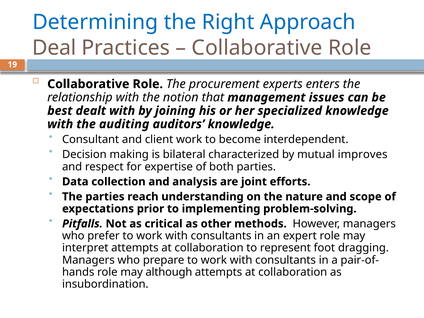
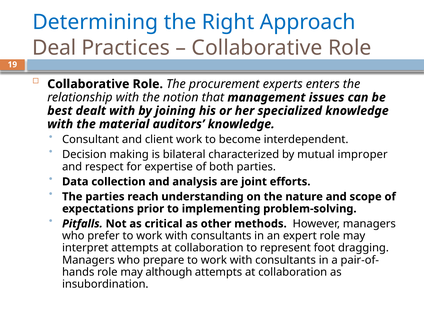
auditing: auditing -> material (124, 124)
improves: improves -> improper (363, 155)
